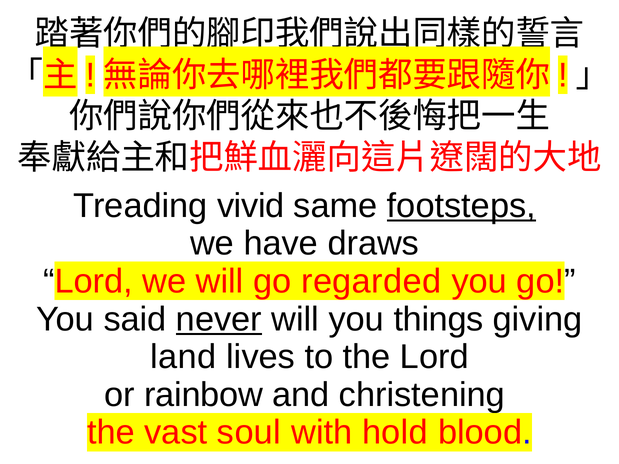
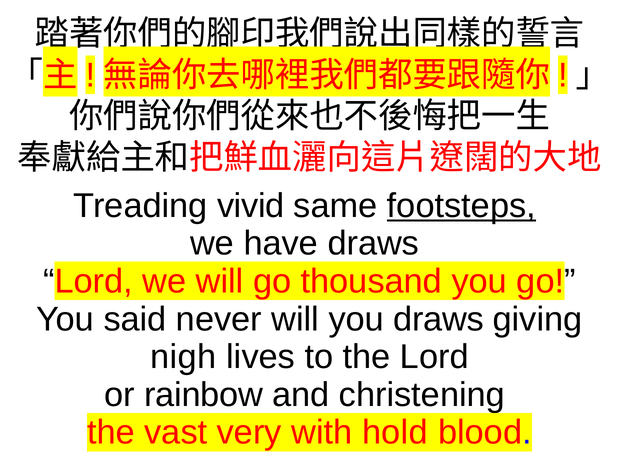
regarded: regarded -> thousand (371, 282)
never underline: present -> none (219, 319)
you things: things -> draws (439, 319)
land: land -> nigh (183, 357)
soul: soul -> very (249, 433)
